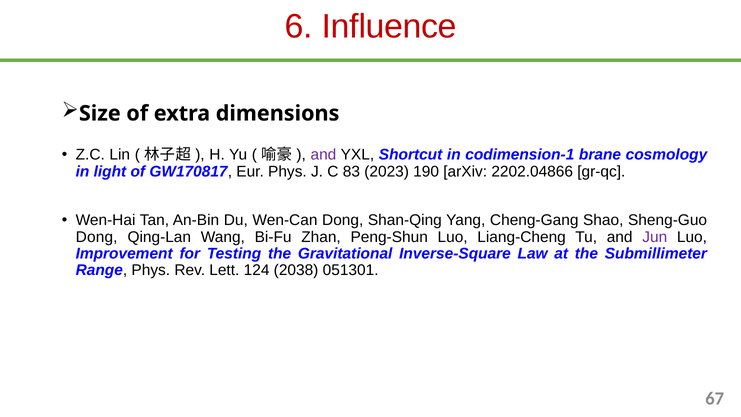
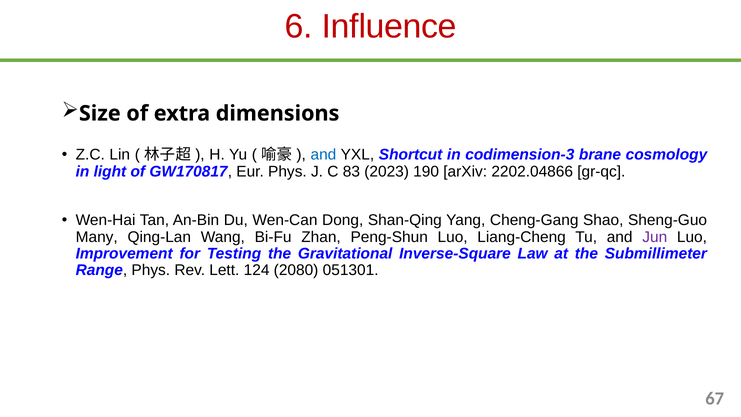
and colour: purple -> blue (323, 155)
codimension-1: codimension-1 -> codimension-3 (520, 155)
Dong: Dong -> Many (97, 237)
2038: 2038 -> 2080 (296, 270)
